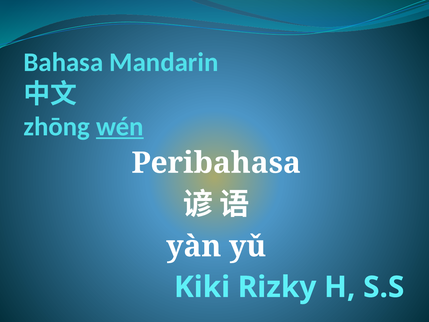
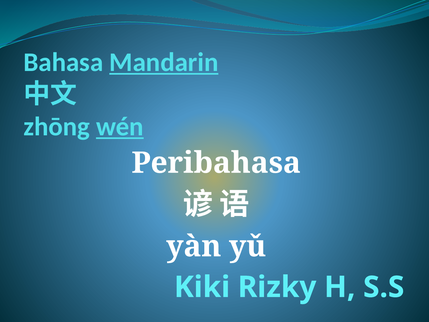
Mandarin underline: none -> present (164, 62)
